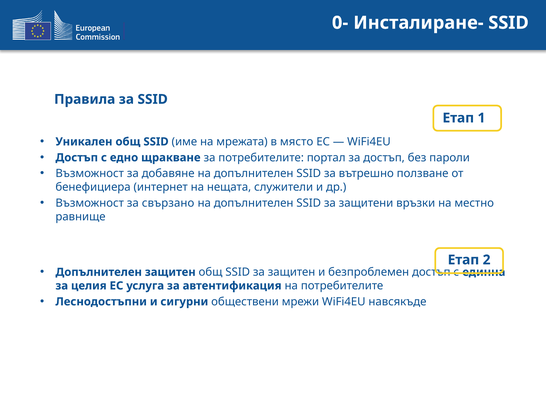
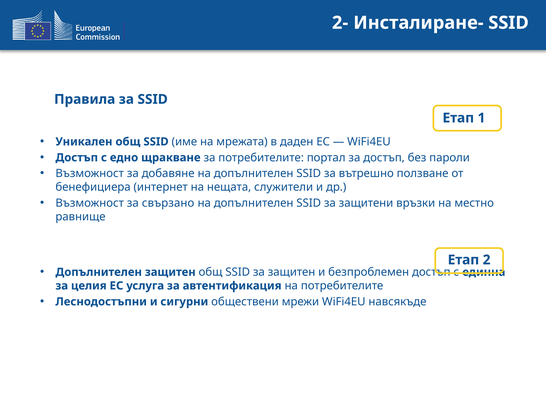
0-: 0- -> 2- (340, 23)
място: място -> даден (297, 142)
